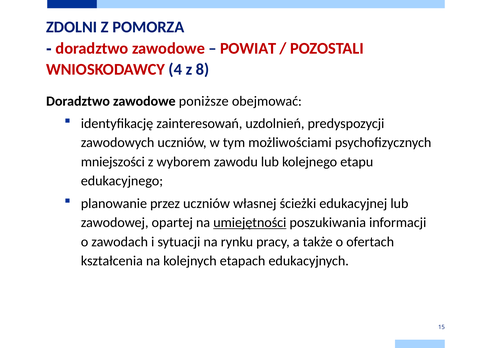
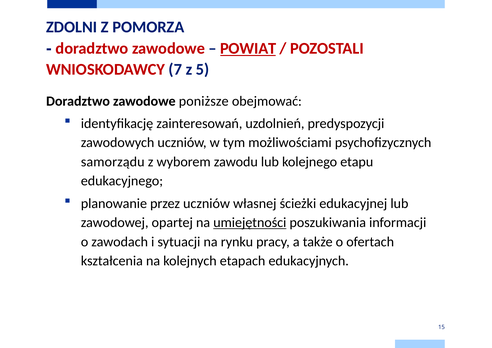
POWIAT underline: none -> present (248, 48)
4: 4 -> 7 (175, 69)
8: 8 -> 5 (203, 69)
mniejszości: mniejszości -> samorządu (113, 162)
